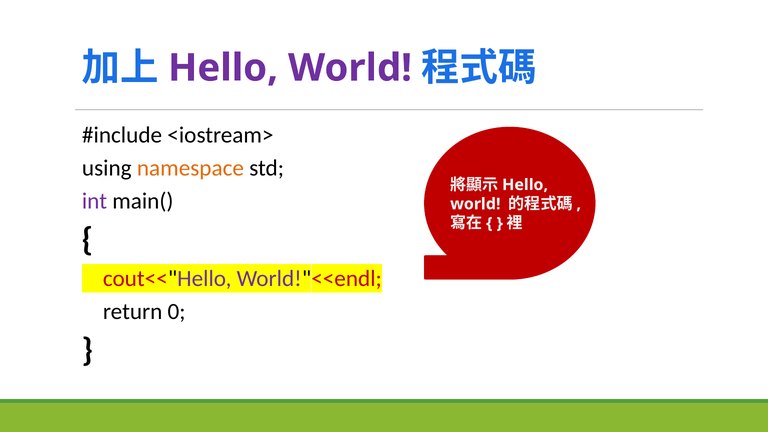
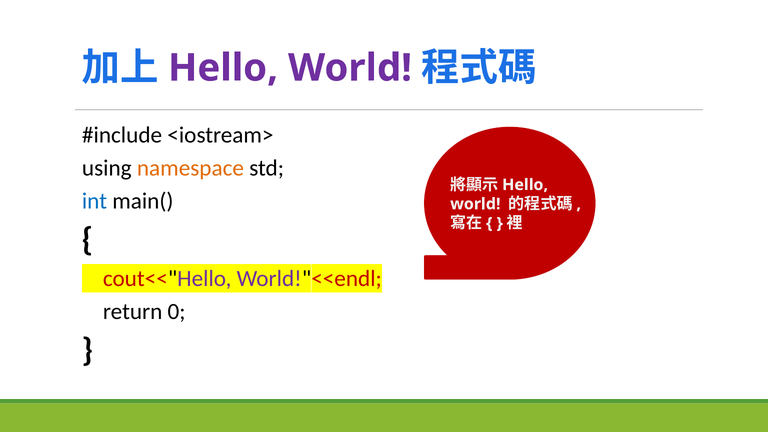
int colour: purple -> blue (95, 201)
